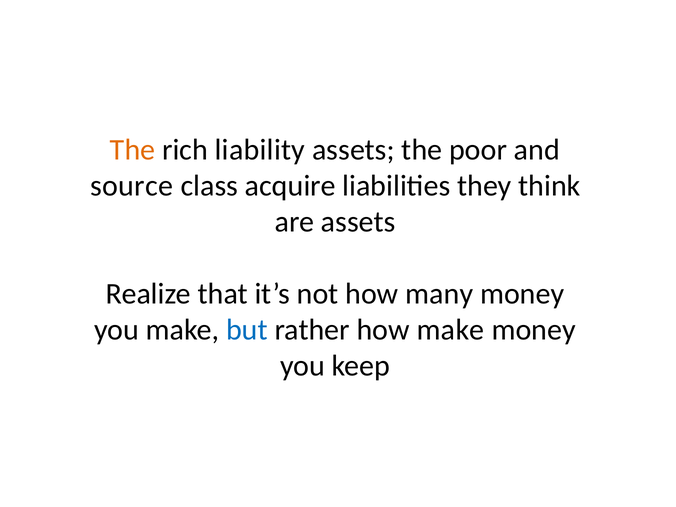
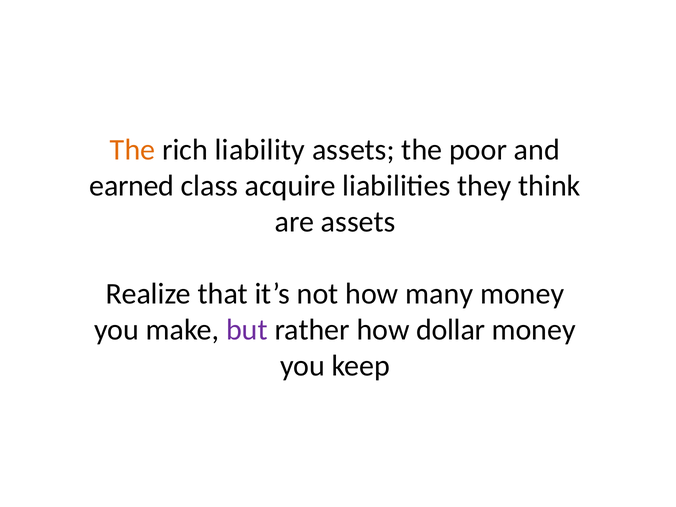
source: source -> earned (132, 186)
but colour: blue -> purple (247, 330)
how make: make -> dollar (451, 330)
